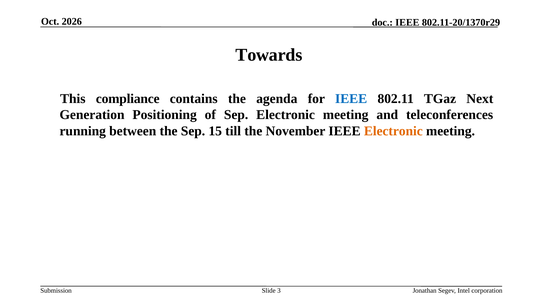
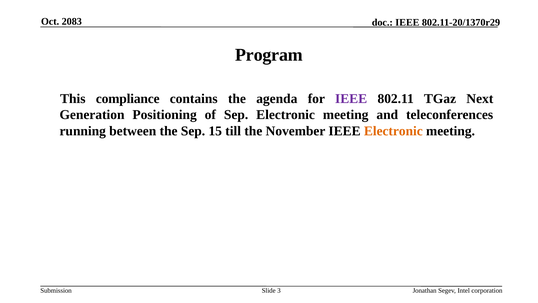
2026: 2026 -> 2083 (72, 21)
Towards: Towards -> Program (269, 55)
IEEE colour: blue -> purple (351, 98)
